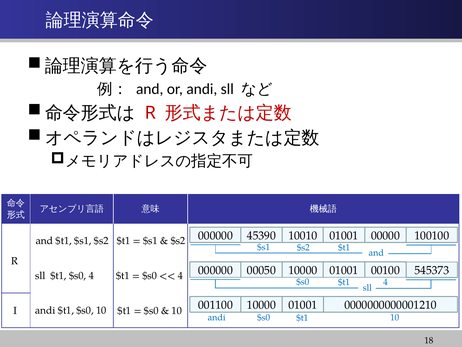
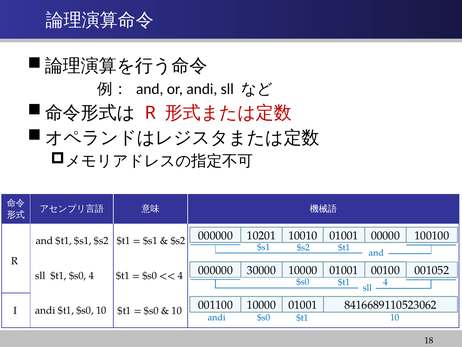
45390: 45390 -> 10201 (261, 235)
00050: 00050 -> 30000 (261, 270)
545373: 545373 -> 001052 (432, 270)
0000000000001210: 0000000000001210 -> 8416689110523062 (391, 305)
